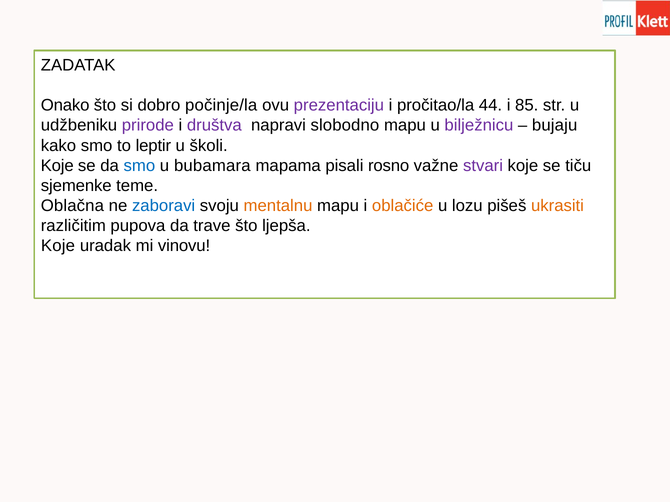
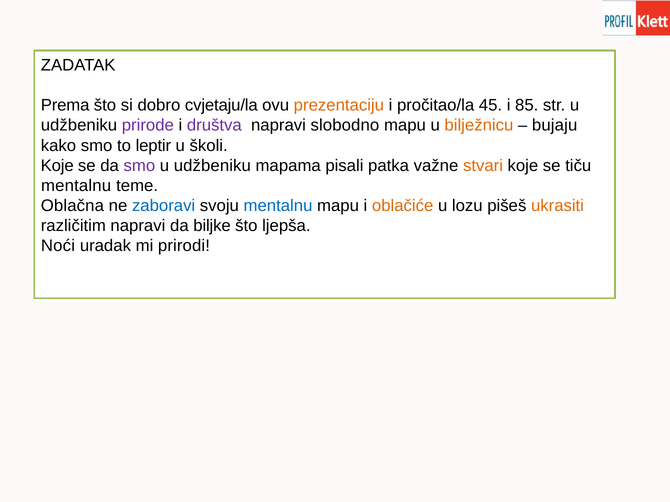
Onako: Onako -> Prema (65, 105)
počinje/la: počinje/la -> cvjetaju/la (221, 105)
prezentaciju colour: purple -> orange (339, 105)
44: 44 -> 45 (491, 105)
bilježnicu colour: purple -> orange (479, 126)
smo colour: blue -> purple (139, 166)
bubamara: bubamara -> udžbeniku (212, 166)
rosno: rosno -> patka (389, 166)
stvari colour: purple -> orange (483, 166)
sjemenke: sjemenke -> mentalnu (76, 186)
mentalnu colour: orange -> blue (278, 206)
različitim pupova: pupova -> napravi (138, 226)
trave: trave -> biljke (212, 226)
Koje: Koje -> Noći (58, 246)
vinovu: vinovu -> prirodi (184, 246)
